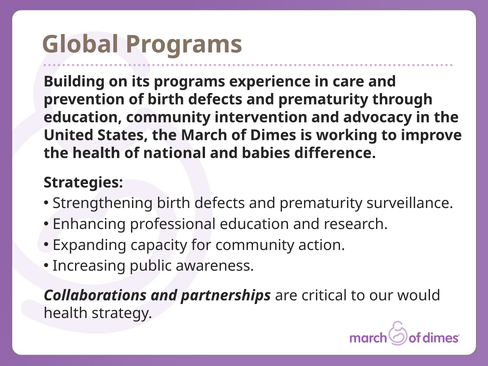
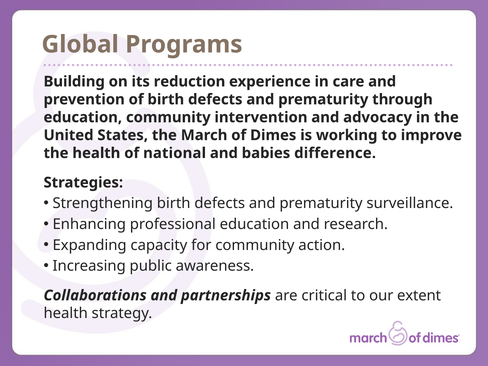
its programs: programs -> reduction (189, 82)
would: would -> extent (419, 295)
